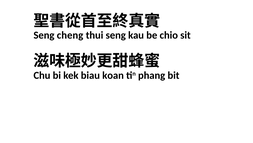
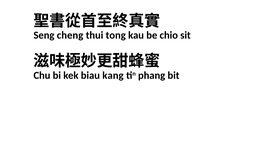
thui seng: seng -> tong (116, 35)
koan: koan -> kang (113, 75)
